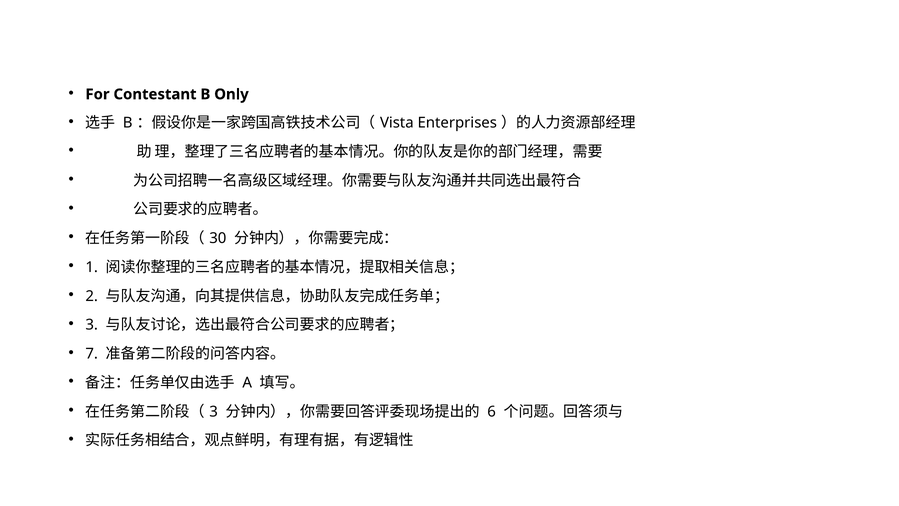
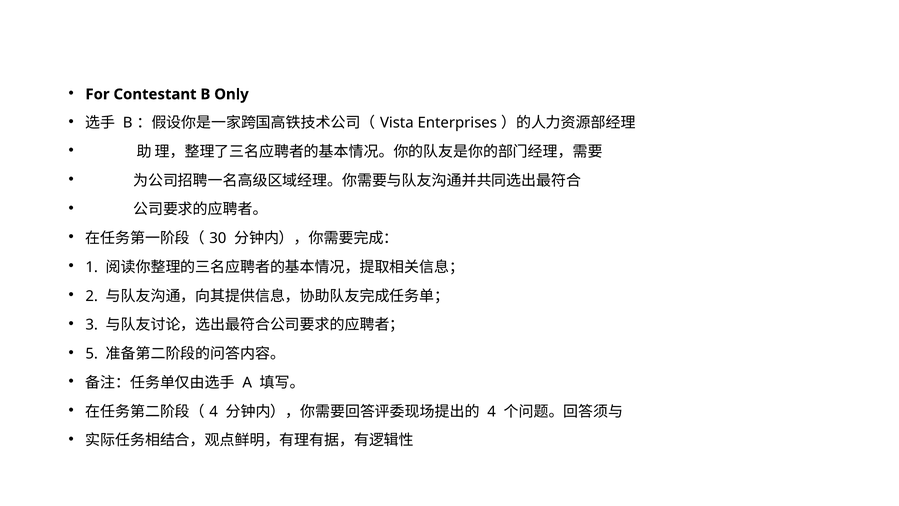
7: 7 -> 5 (92, 354)
3: 3 -> 4 (214, 411)
6: 6 -> 4 (492, 411)
